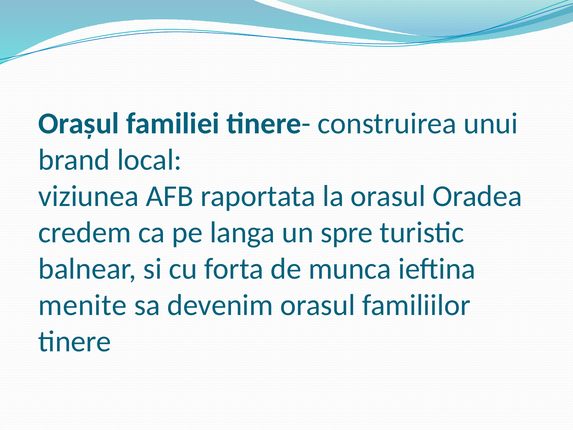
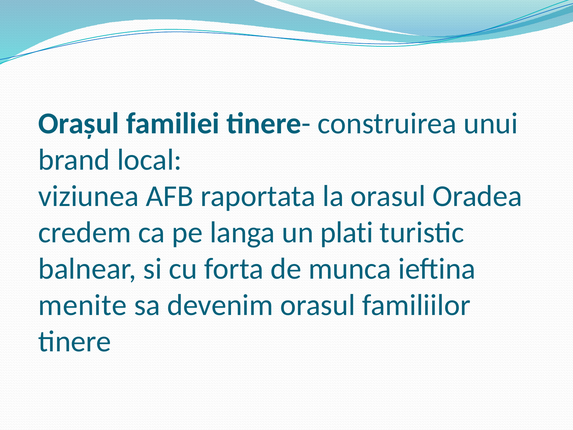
spre: spre -> plati (347, 232)
